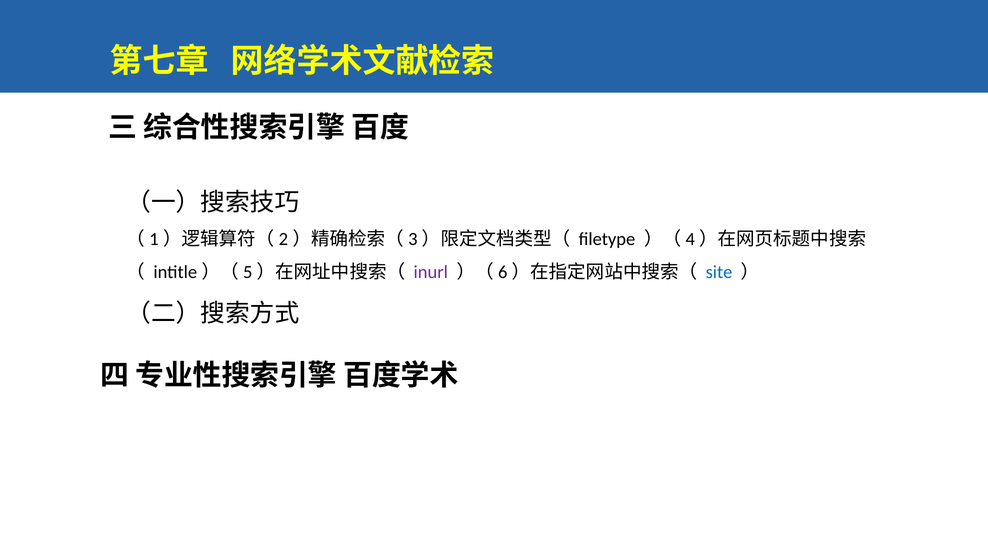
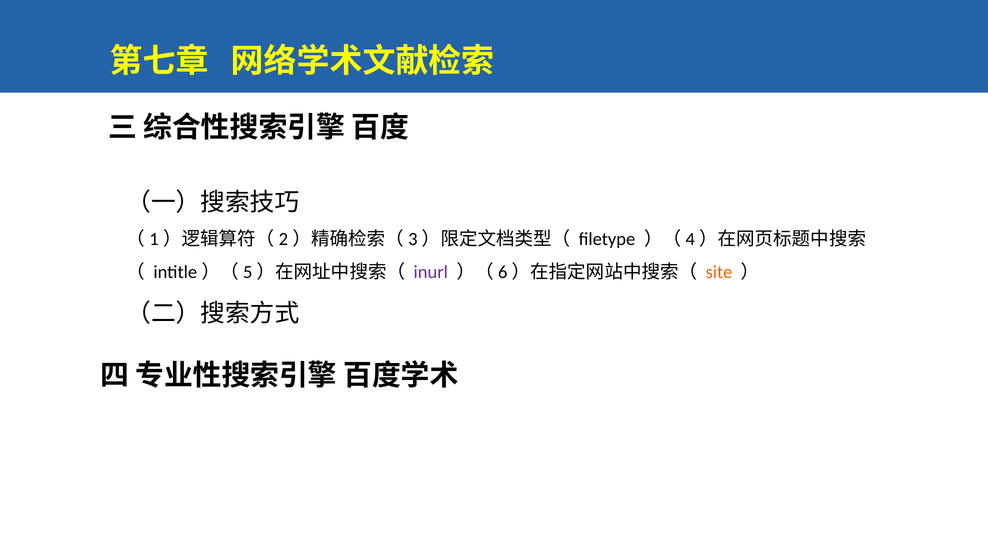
site colour: blue -> orange (719, 272)
